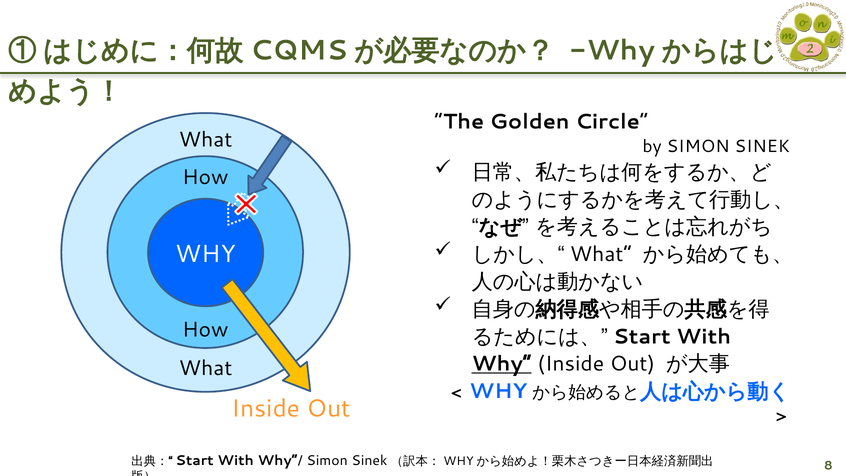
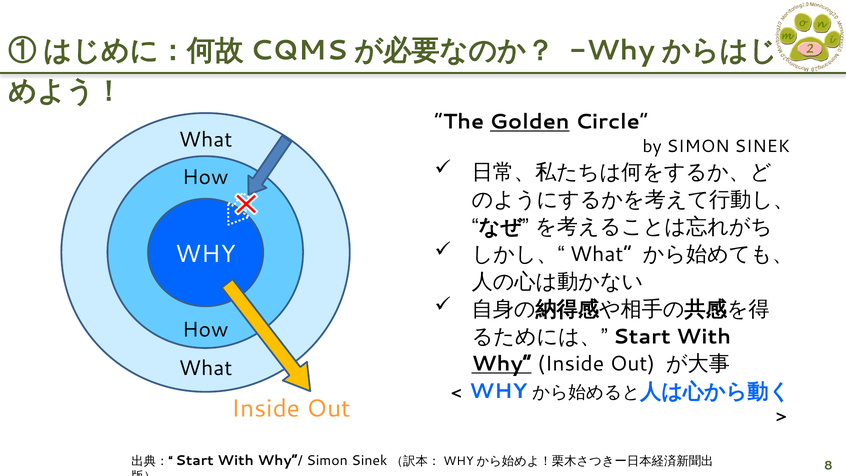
Golden underline: none -> present (530, 122)
